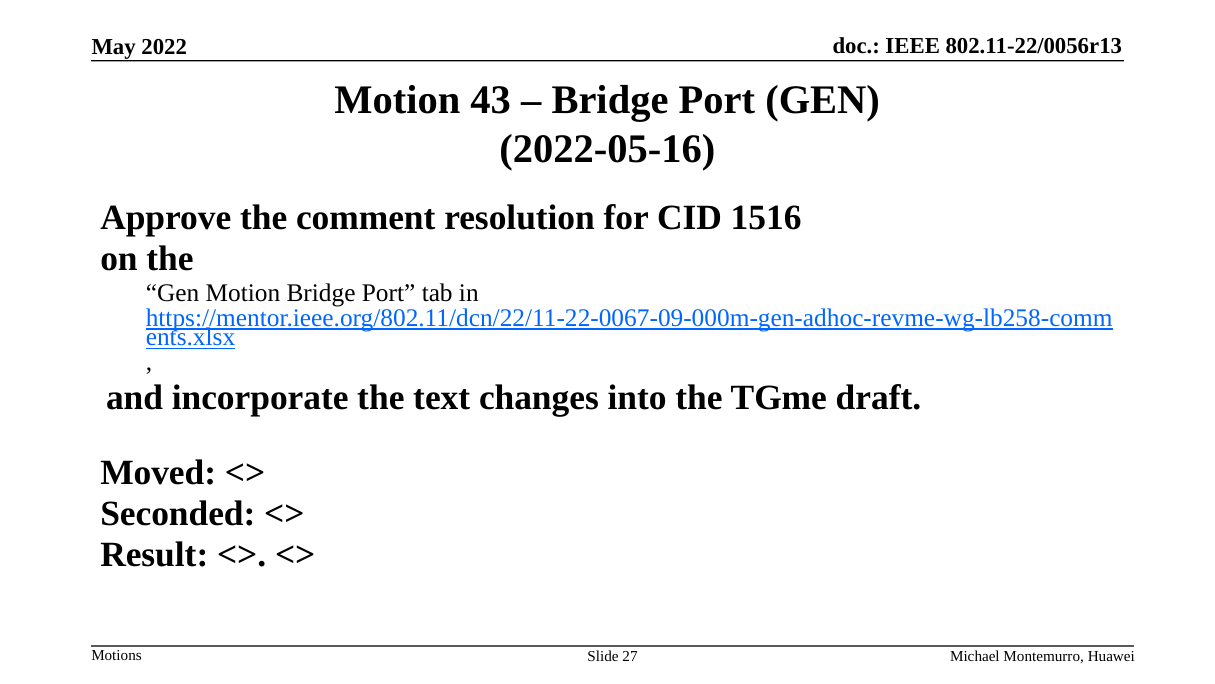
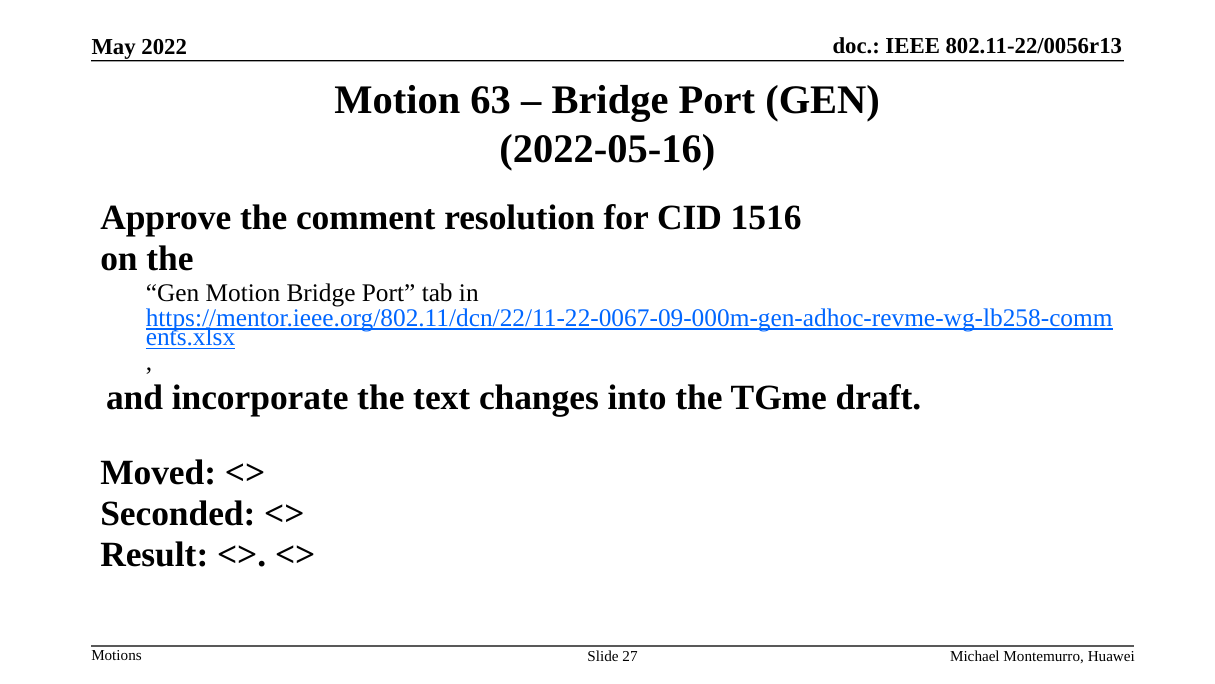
43: 43 -> 63 (491, 100)
